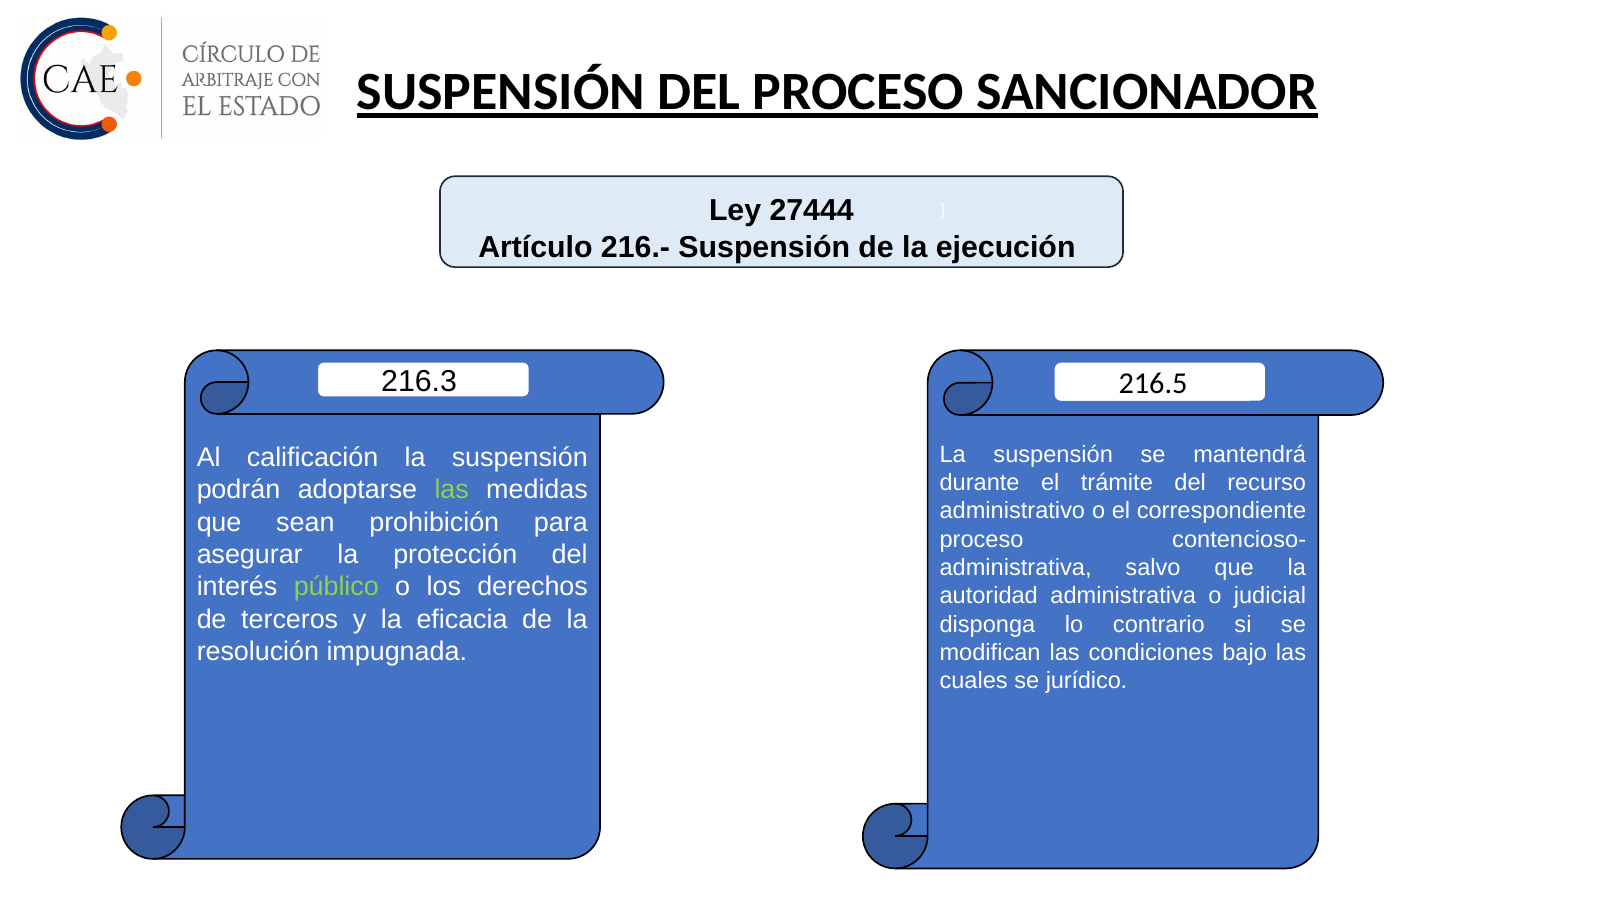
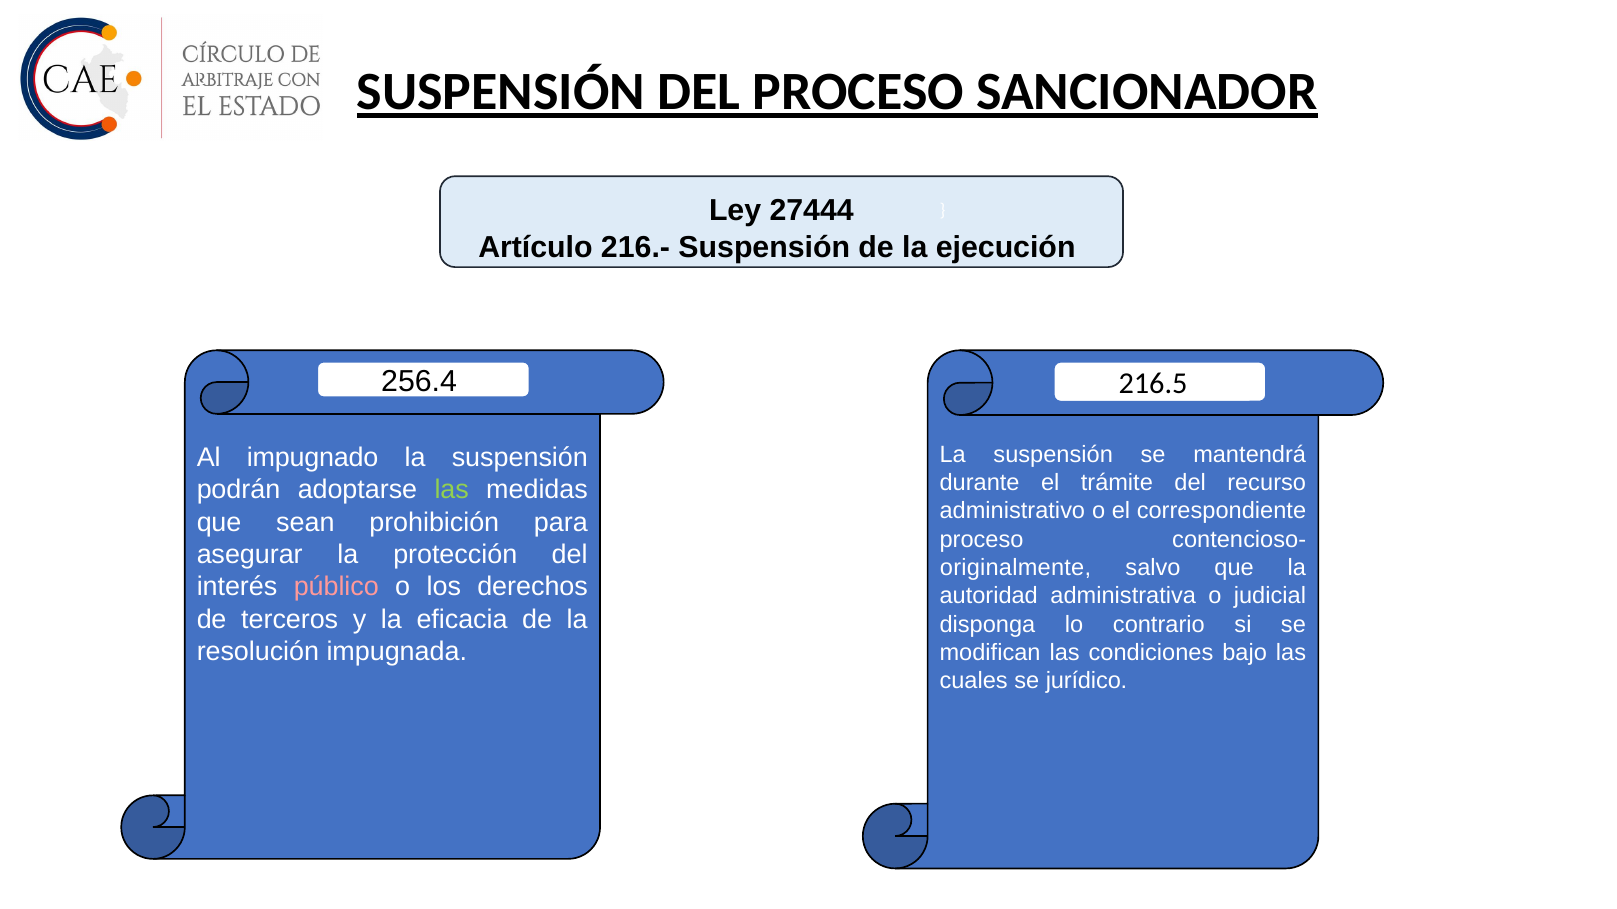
216.3: 216.3 -> 256.4 (419, 382)
calificación: calificación -> impugnado (313, 458)
administrativa: administrativa -> originalmente (1015, 568)
público colour: light green -> pink (336, 587)
